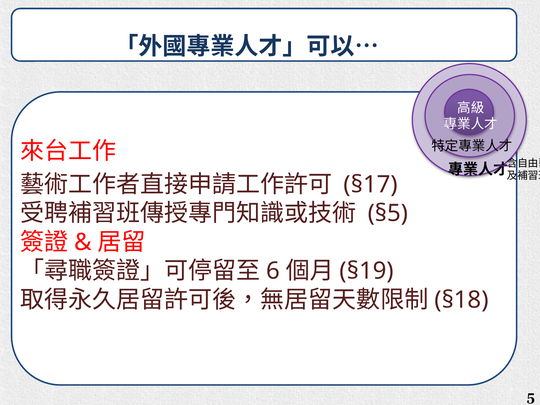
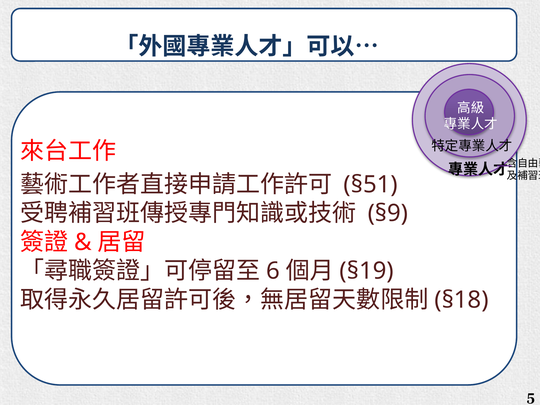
§17: §17 -> §51 (371, 185)
§5: §5 -> §9 (388, 213)
